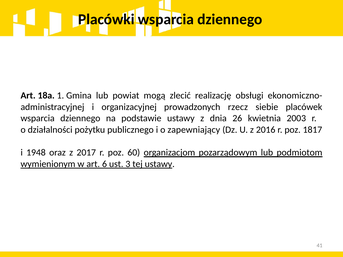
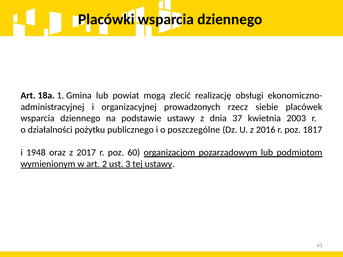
26: 26 -> 37 (237, 118)
zapewniający: zapewniający -> poszczególne (194, 130)
6: 6 -> 2 (105, 164)
